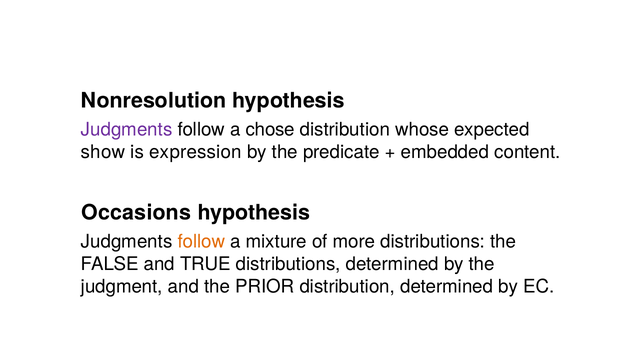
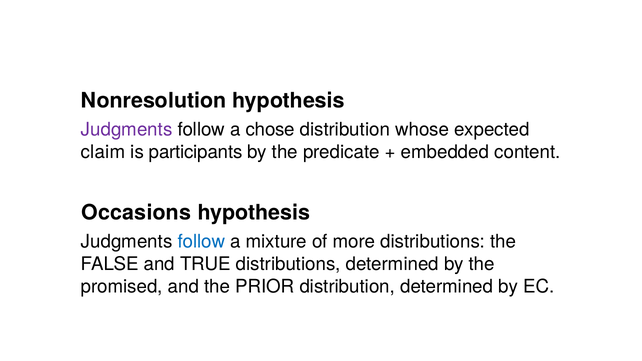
show: show -> claim (103, 152)
expression: expression -> participants (196, 152)
follow colour: orange -> blue (201, 242)
judgment: judgment -> promised (122, 287)
